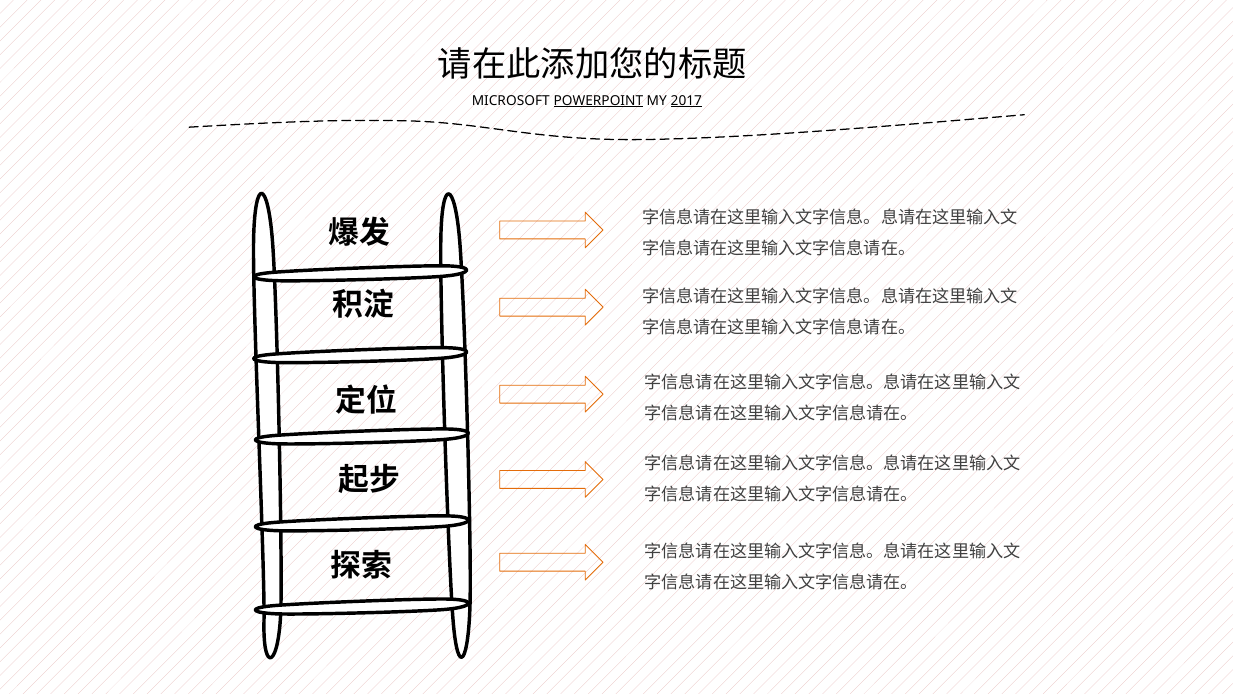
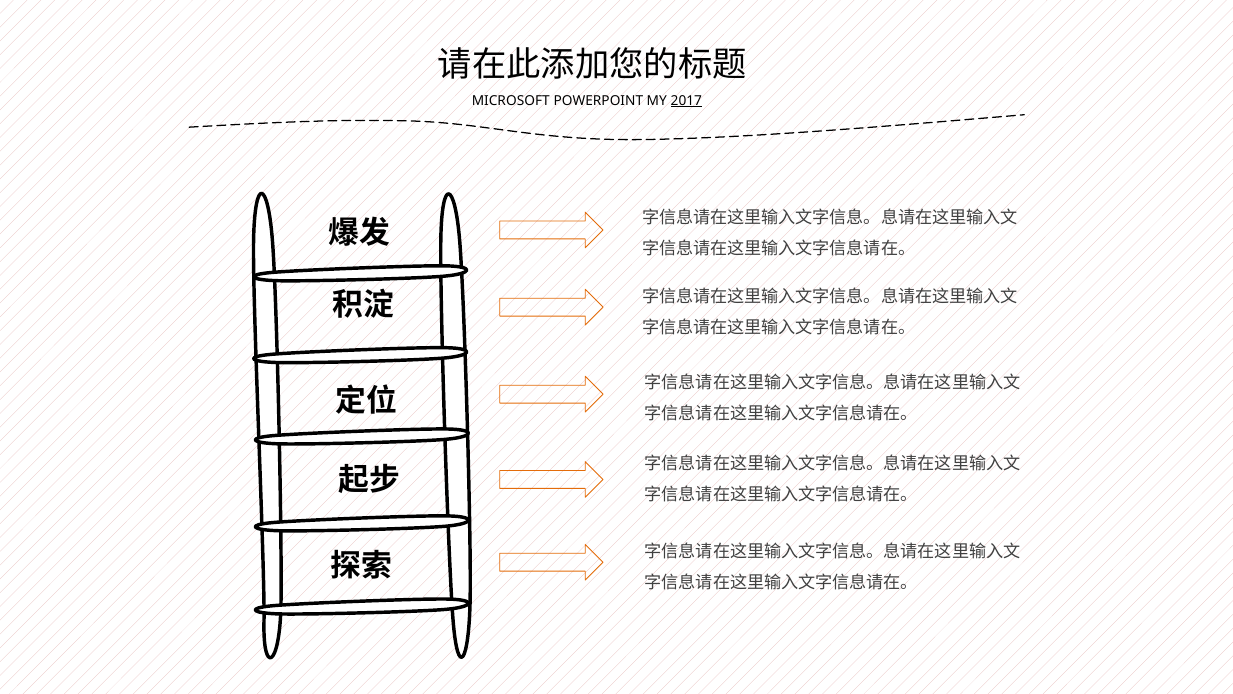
POWERPOINT underline: present -> none (598, 101)
